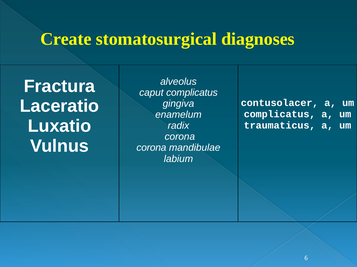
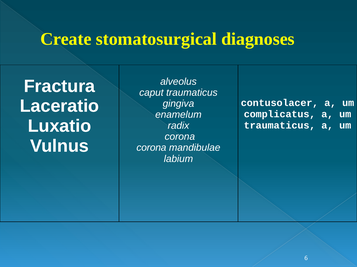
caput complicatus: complicatus -> traumaticus (192, 93)
